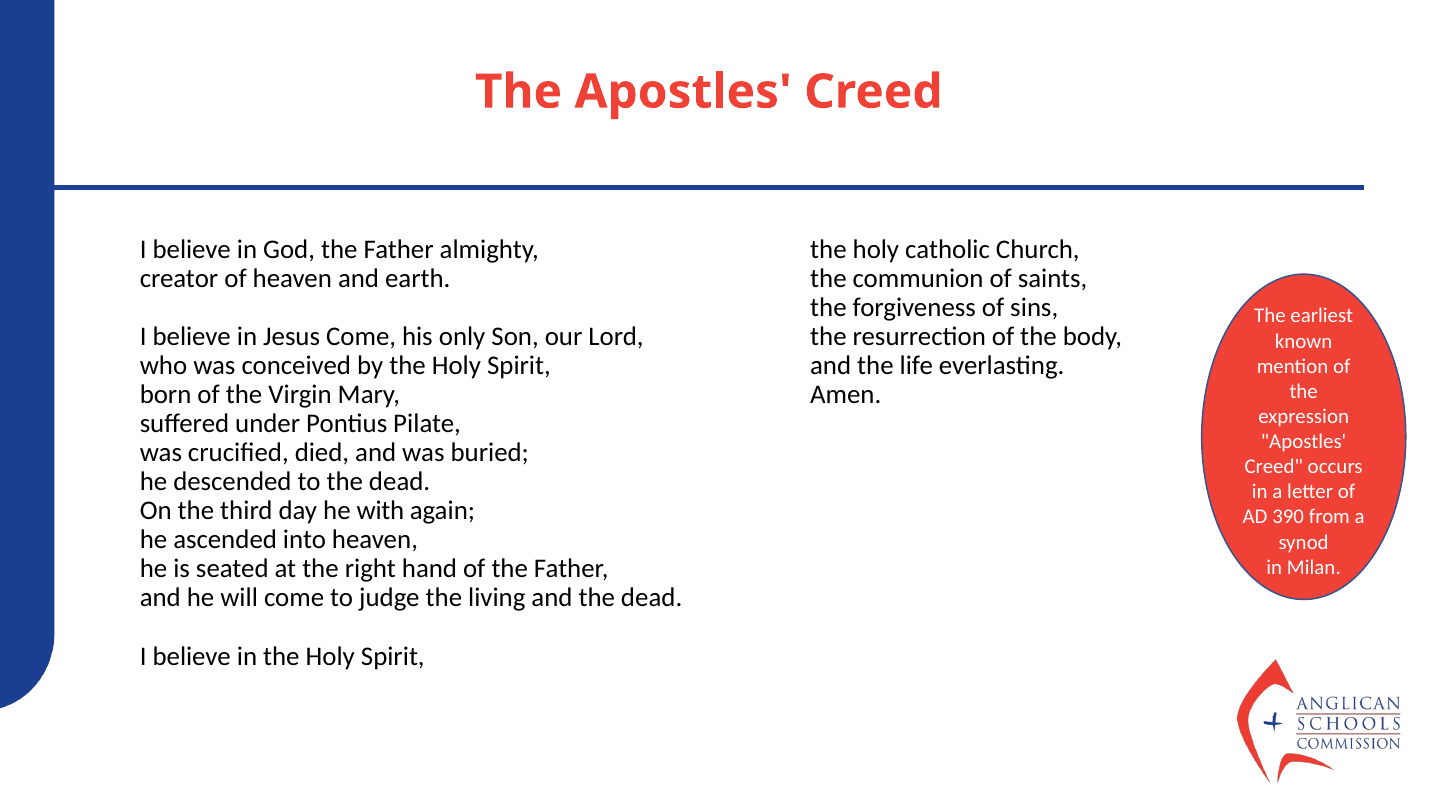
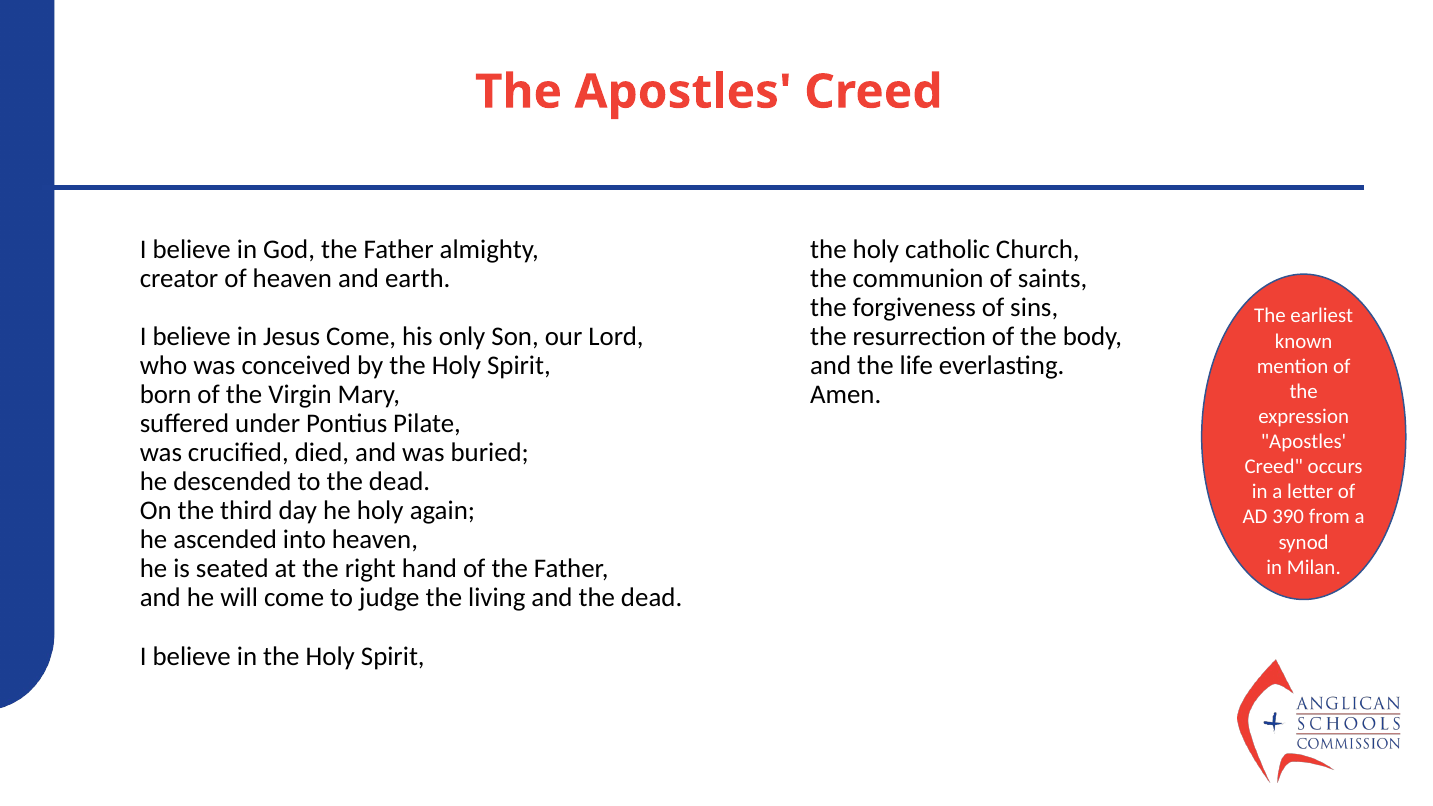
he with: with -> holy (380, 511)
